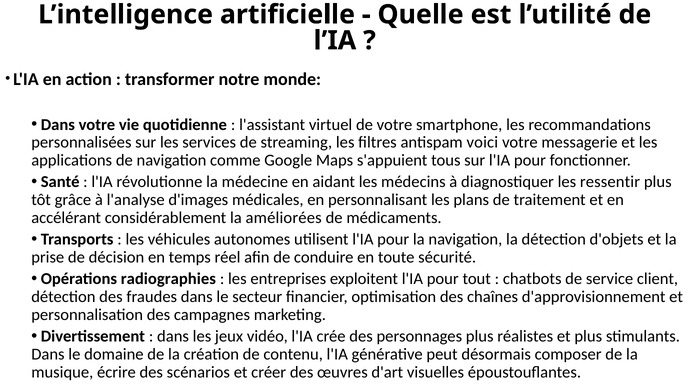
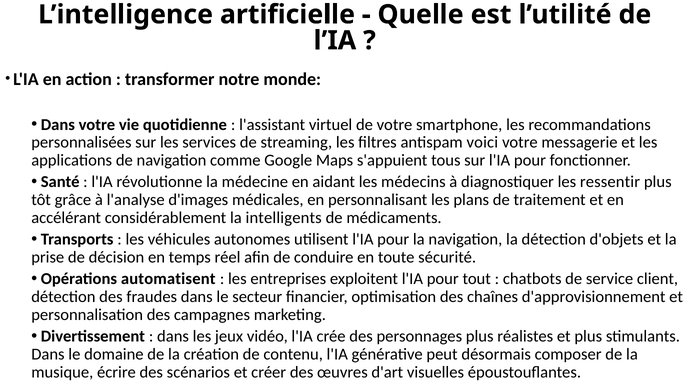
améliorées: améliorées -> intelligents (284, 218)
radiographies: radiographies -> automatisent (168, 279)
